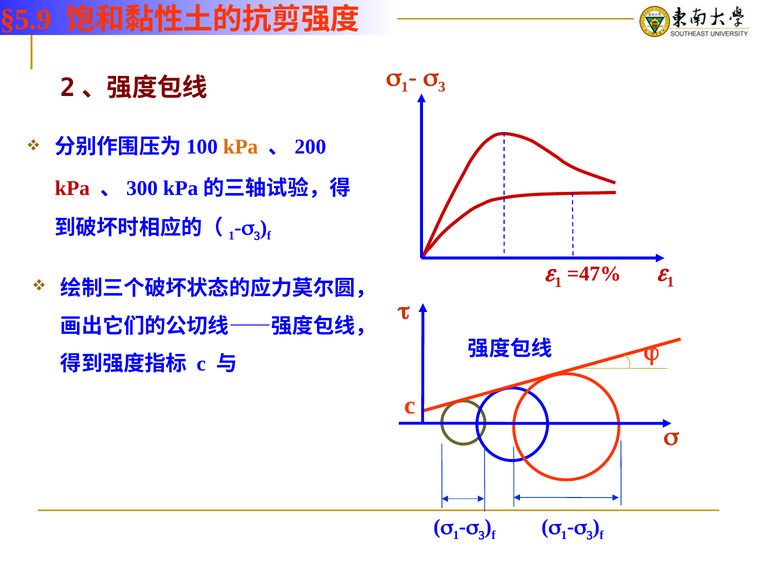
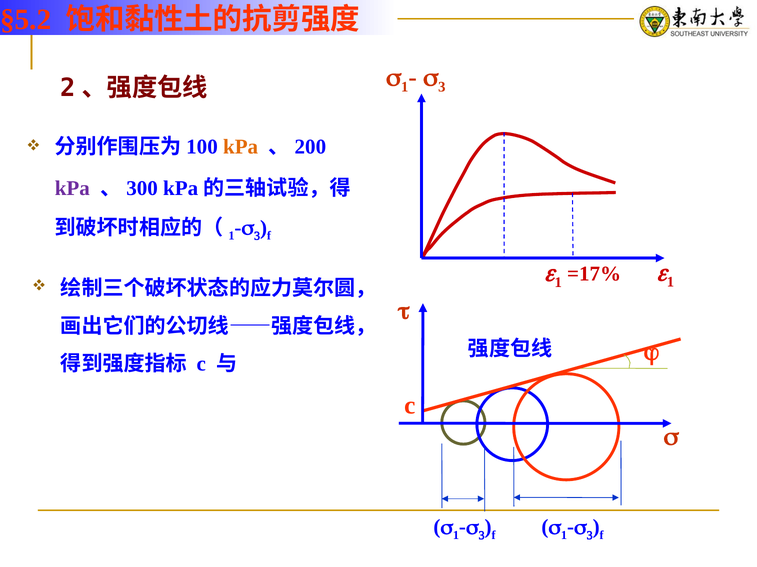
§5.9: §5.9 -> §5.2 (26, 20)
kPa colour: red -> purple (72, 188)
=47%: =47% -> =17% (594, 274)
